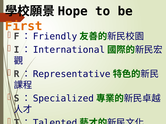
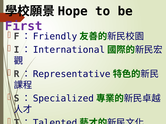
First colour: orange -> purple (24, 26)
